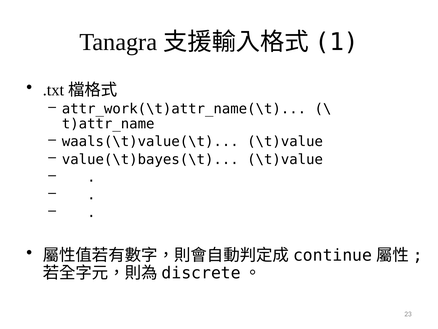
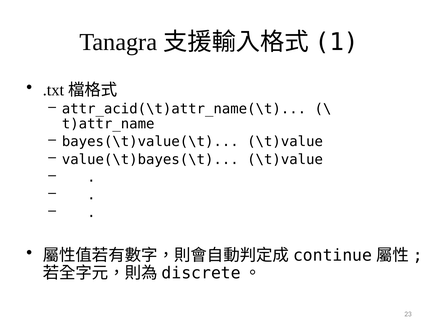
attr_work(\t)attr_name(\t: attr_work(\t)attr_name(\t -> attr_acid(\t)attr_name(\t (184, 109)
waals(\t)value(\t: waals(\t)value(\t -> bayes(\t)value(\t (150, 141)
